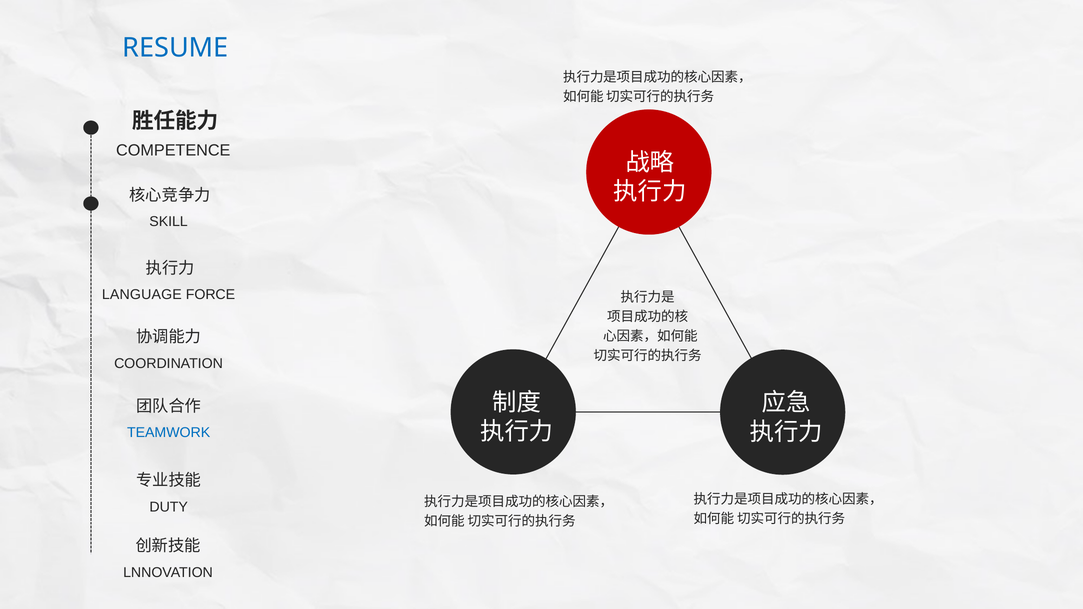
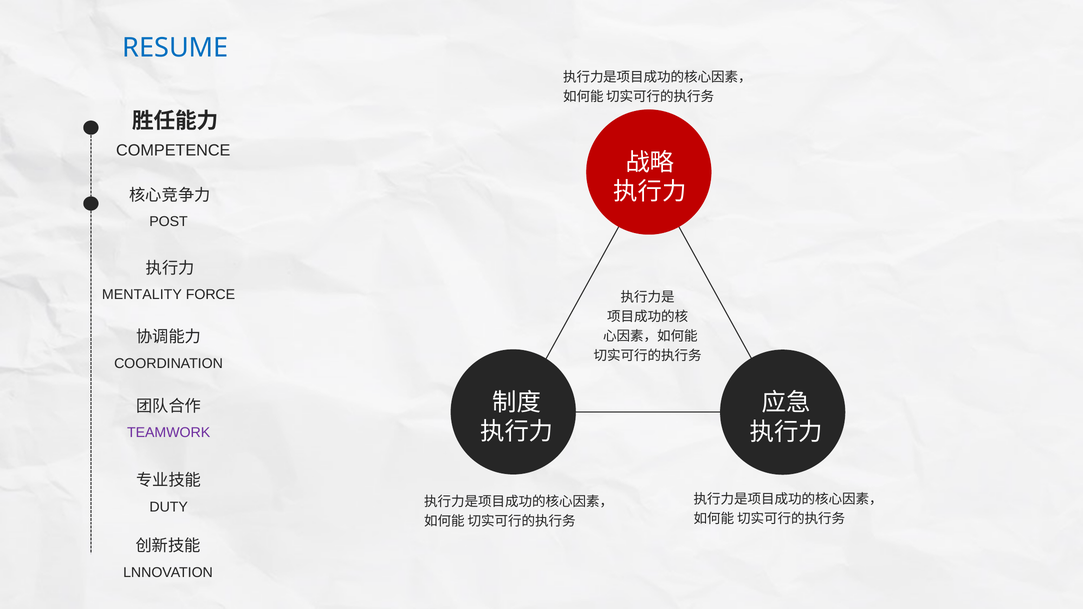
SKILL: SKILL -> POST (169, 222)
LANGUAGE: LANGUAGE -> MENTALITY (142, 295)
TEAMWORK colour: blue -> purple (169, 433)
